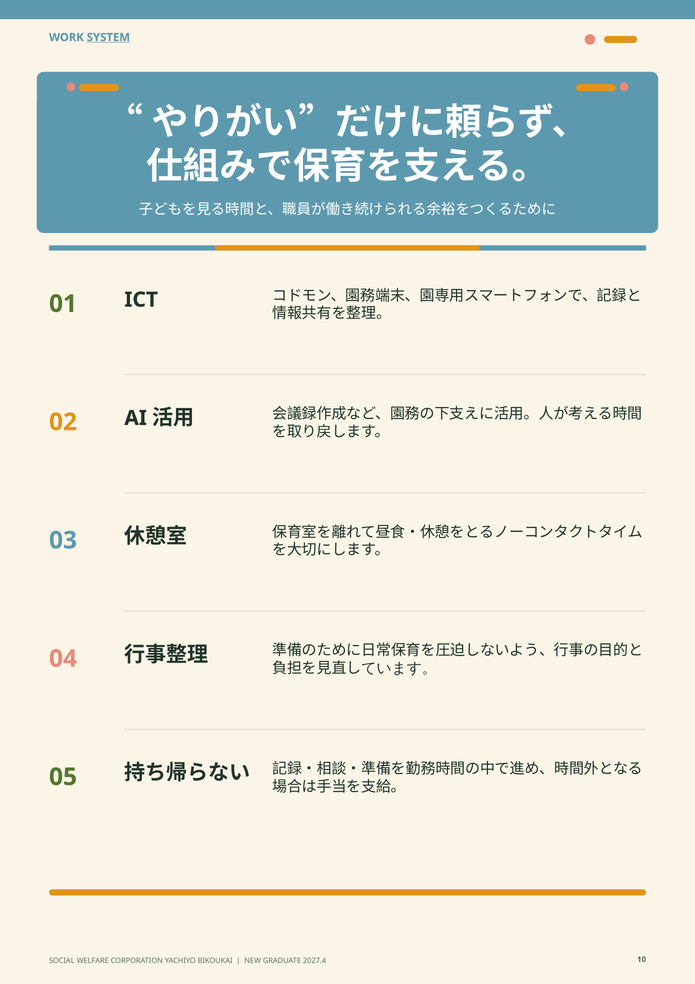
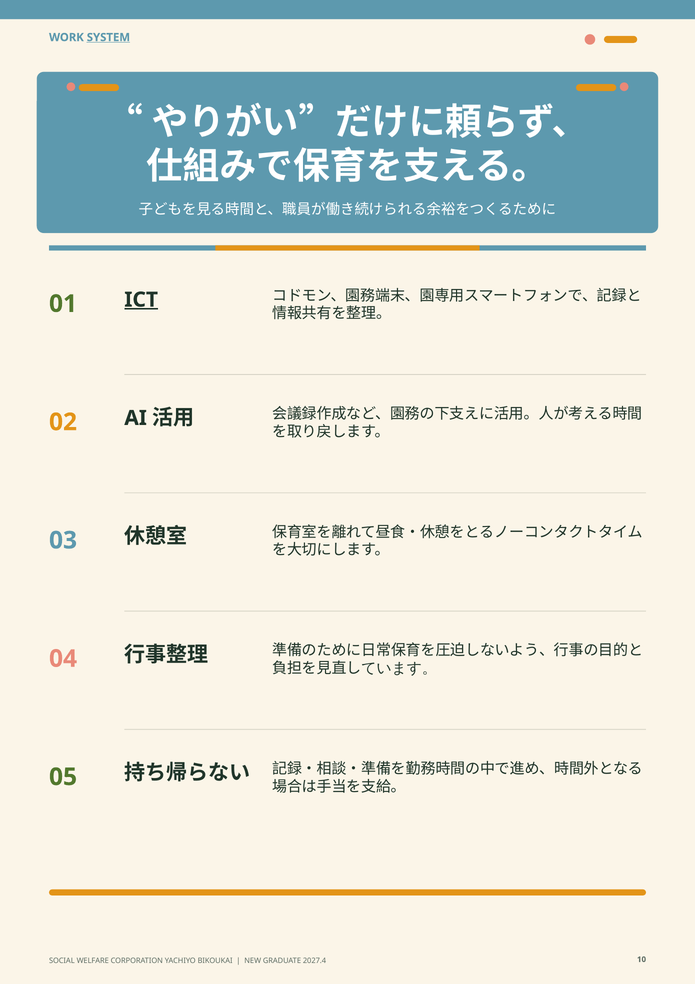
ICT underline: none -> present (141, 299)
